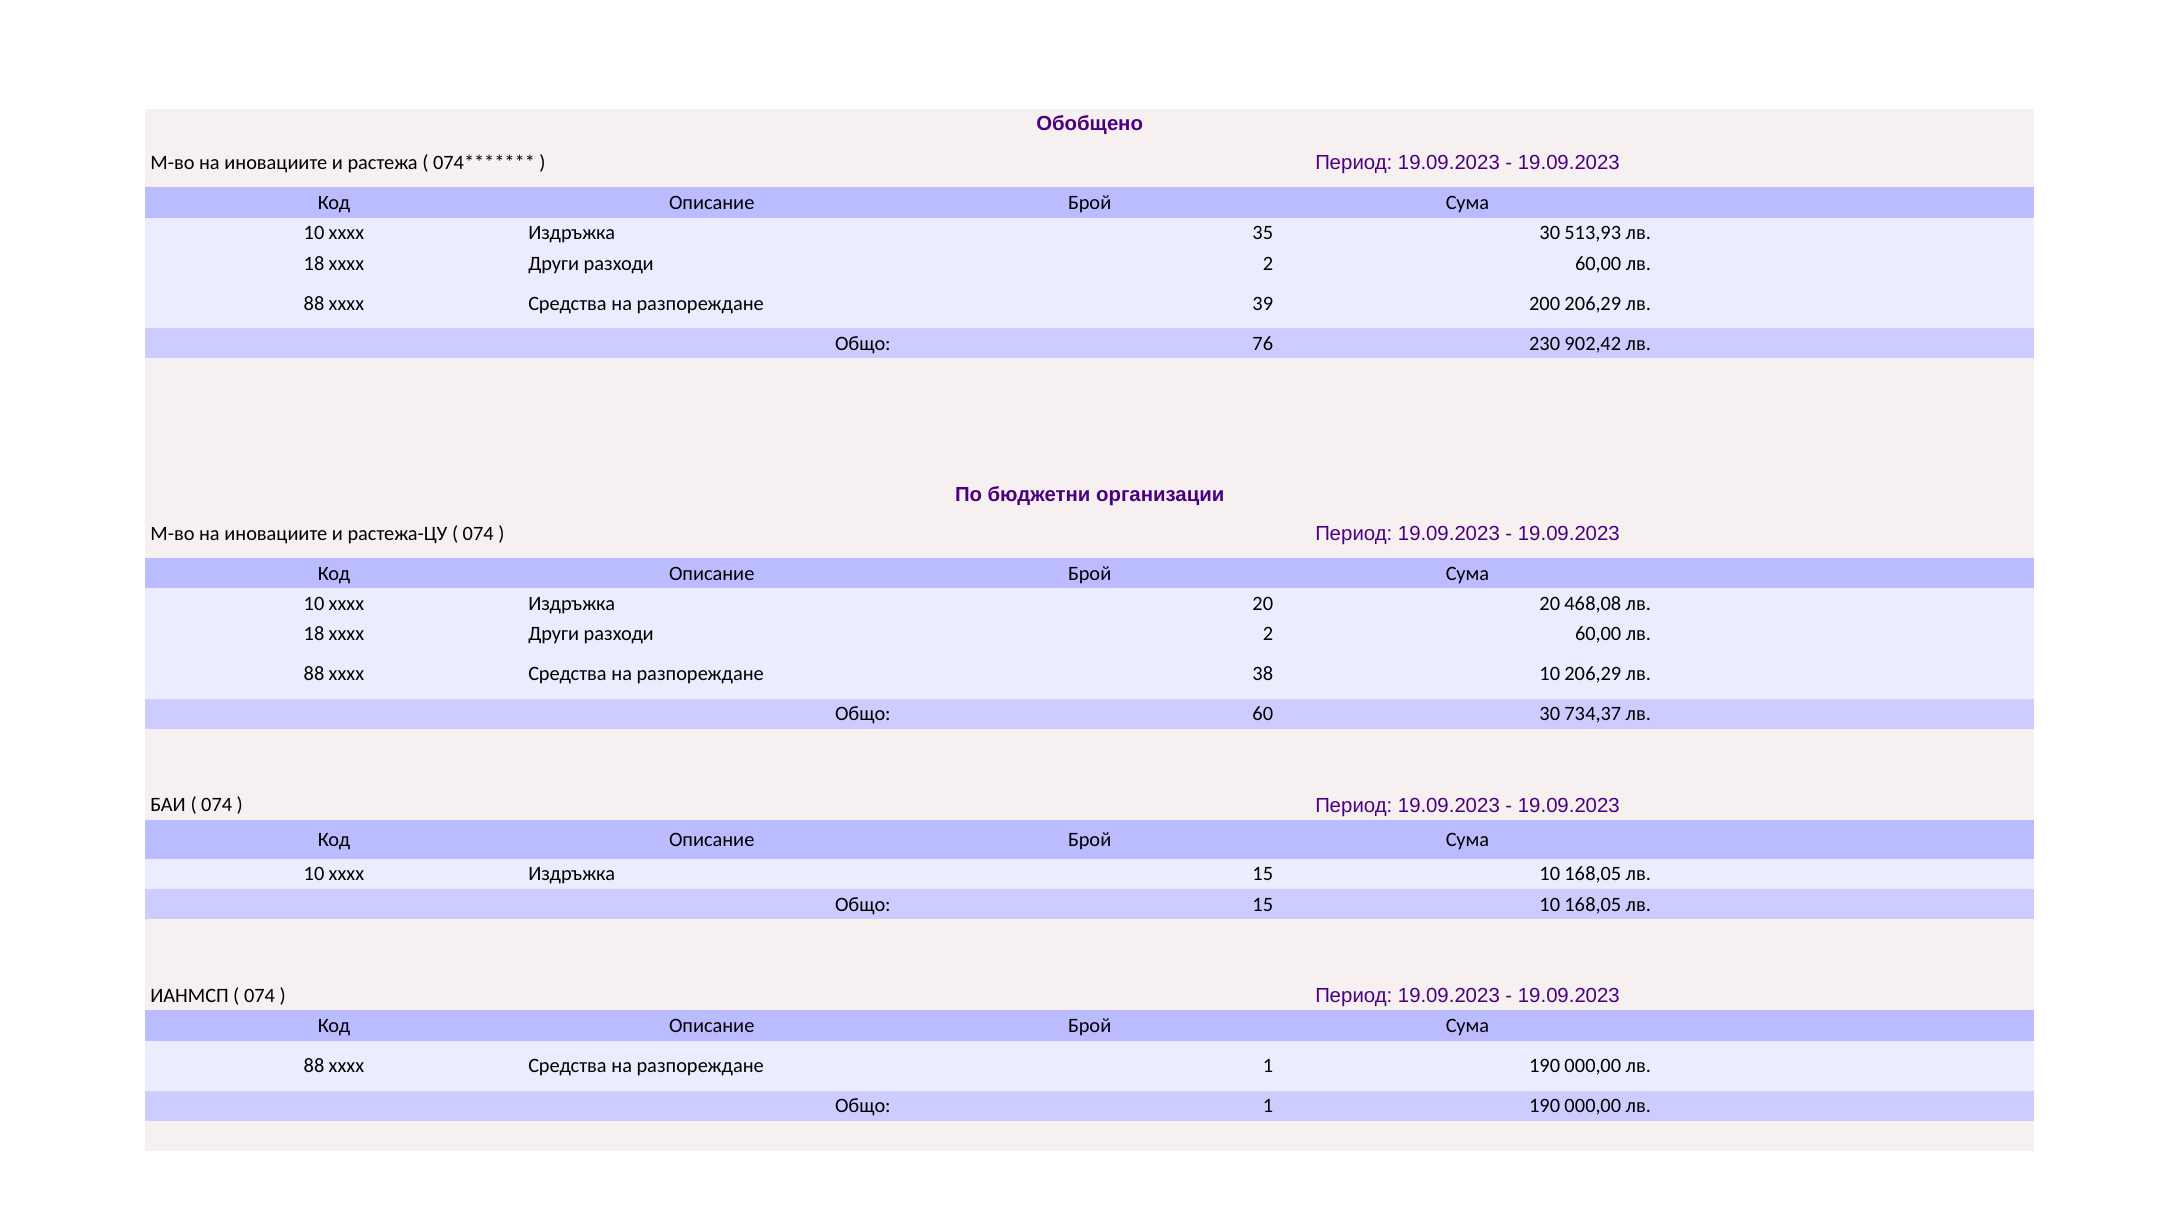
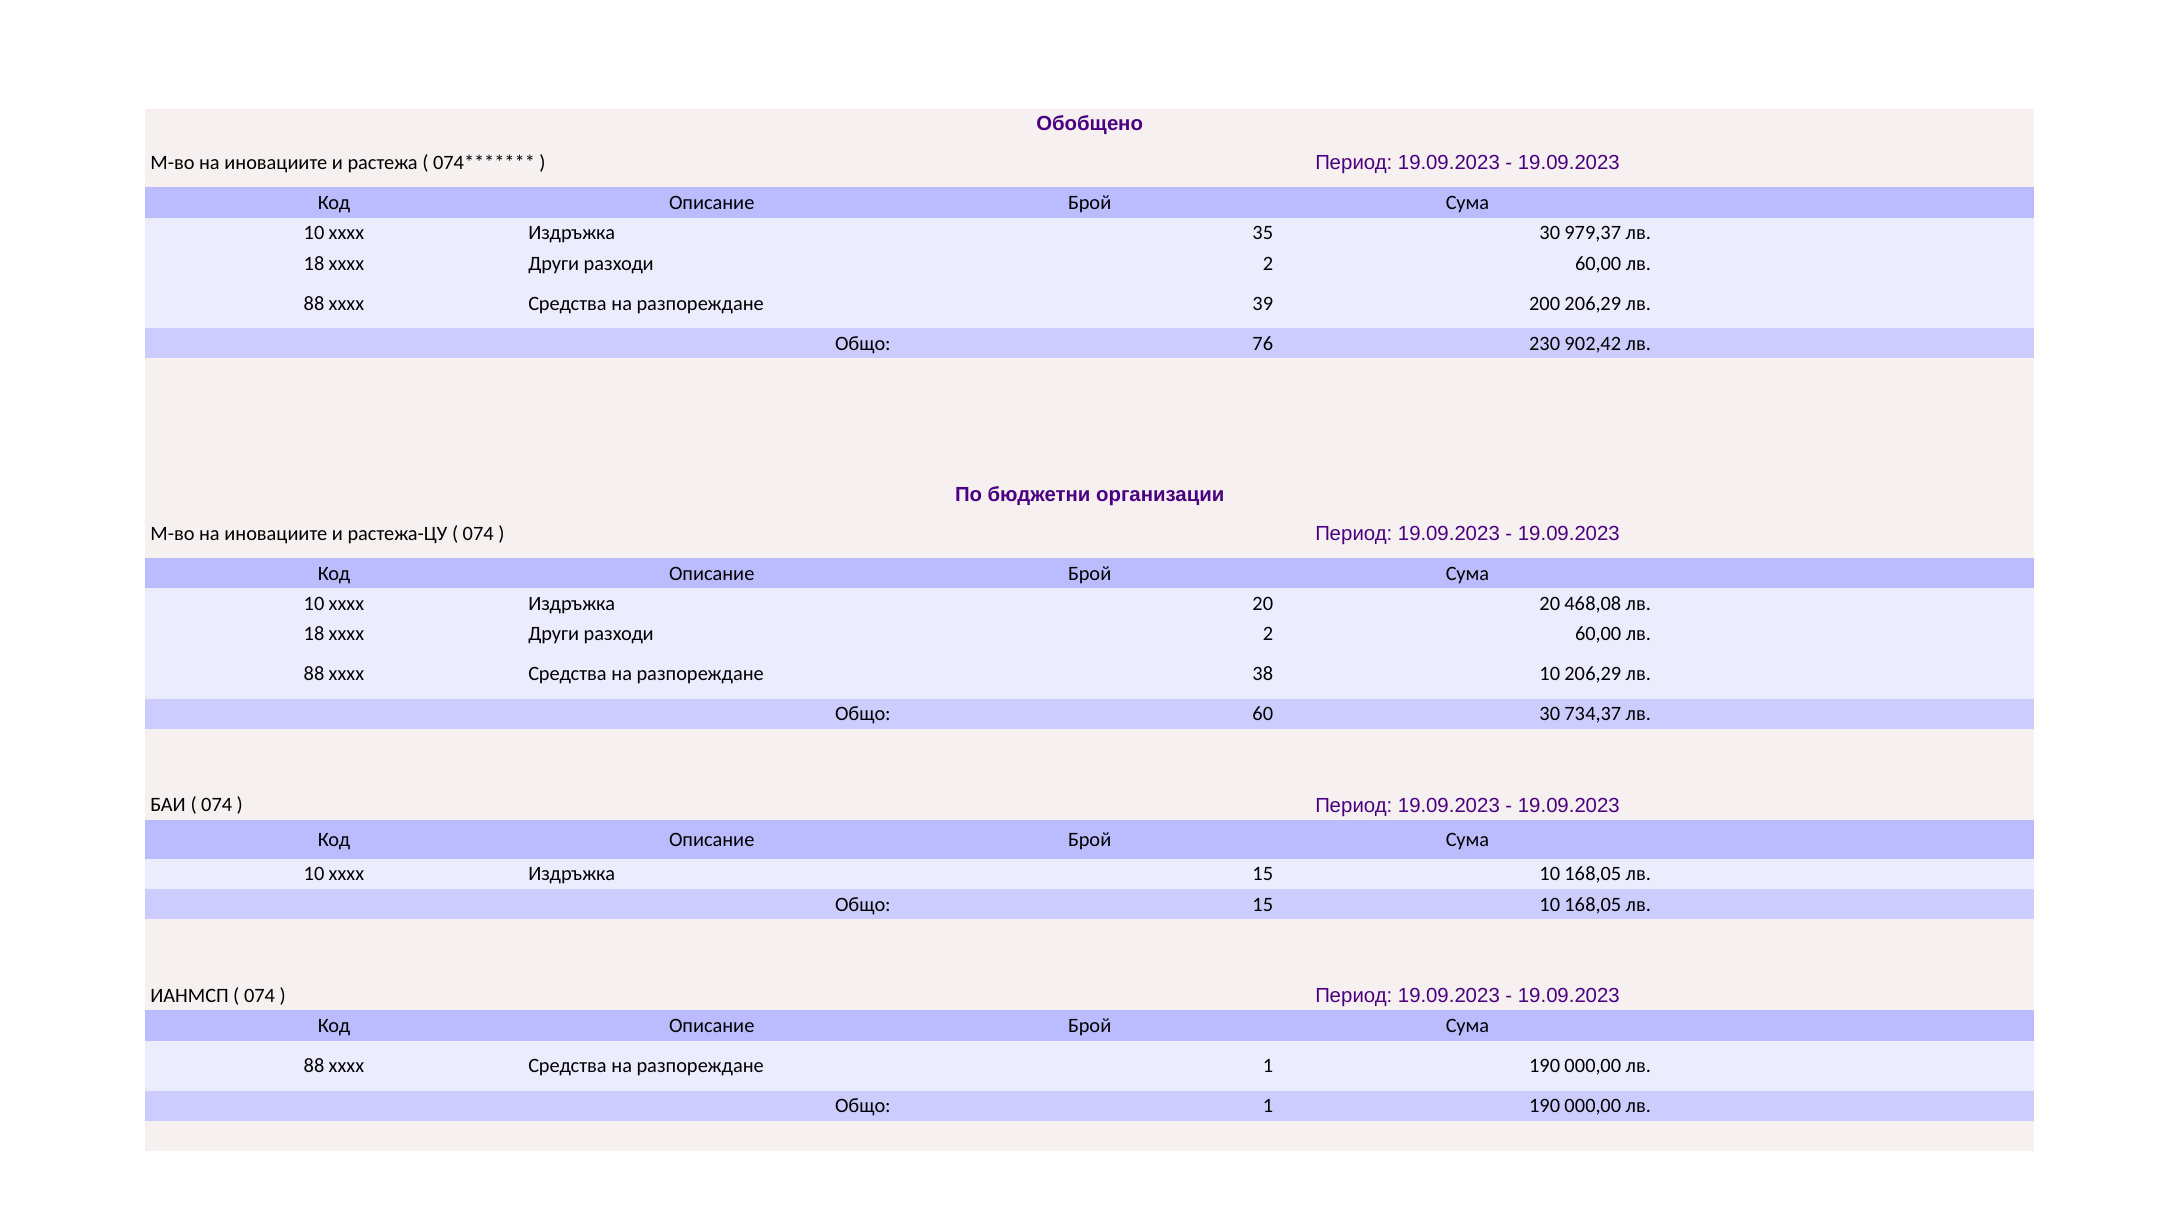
513,93: 513,93 -> 979,37 (1593, 233)
